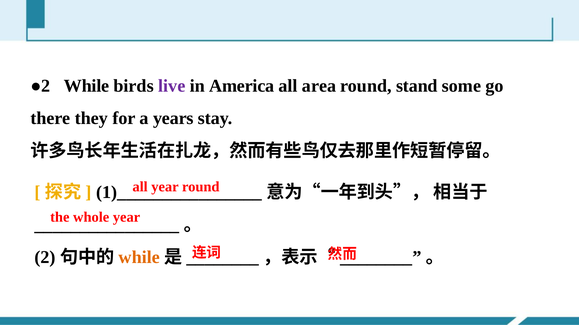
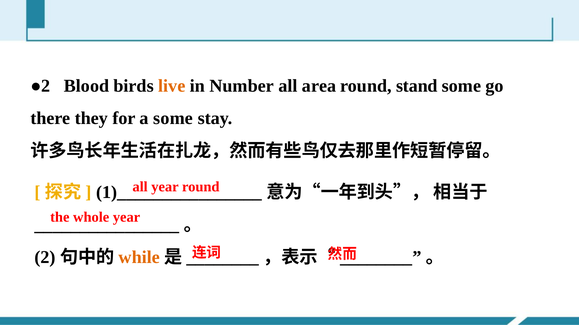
●2 While: While -> Blood (87, 86)
live colour: purple -> orange (172, 86)
America: America -> Number (242, 86)
a years: years -> some (173, 119)
